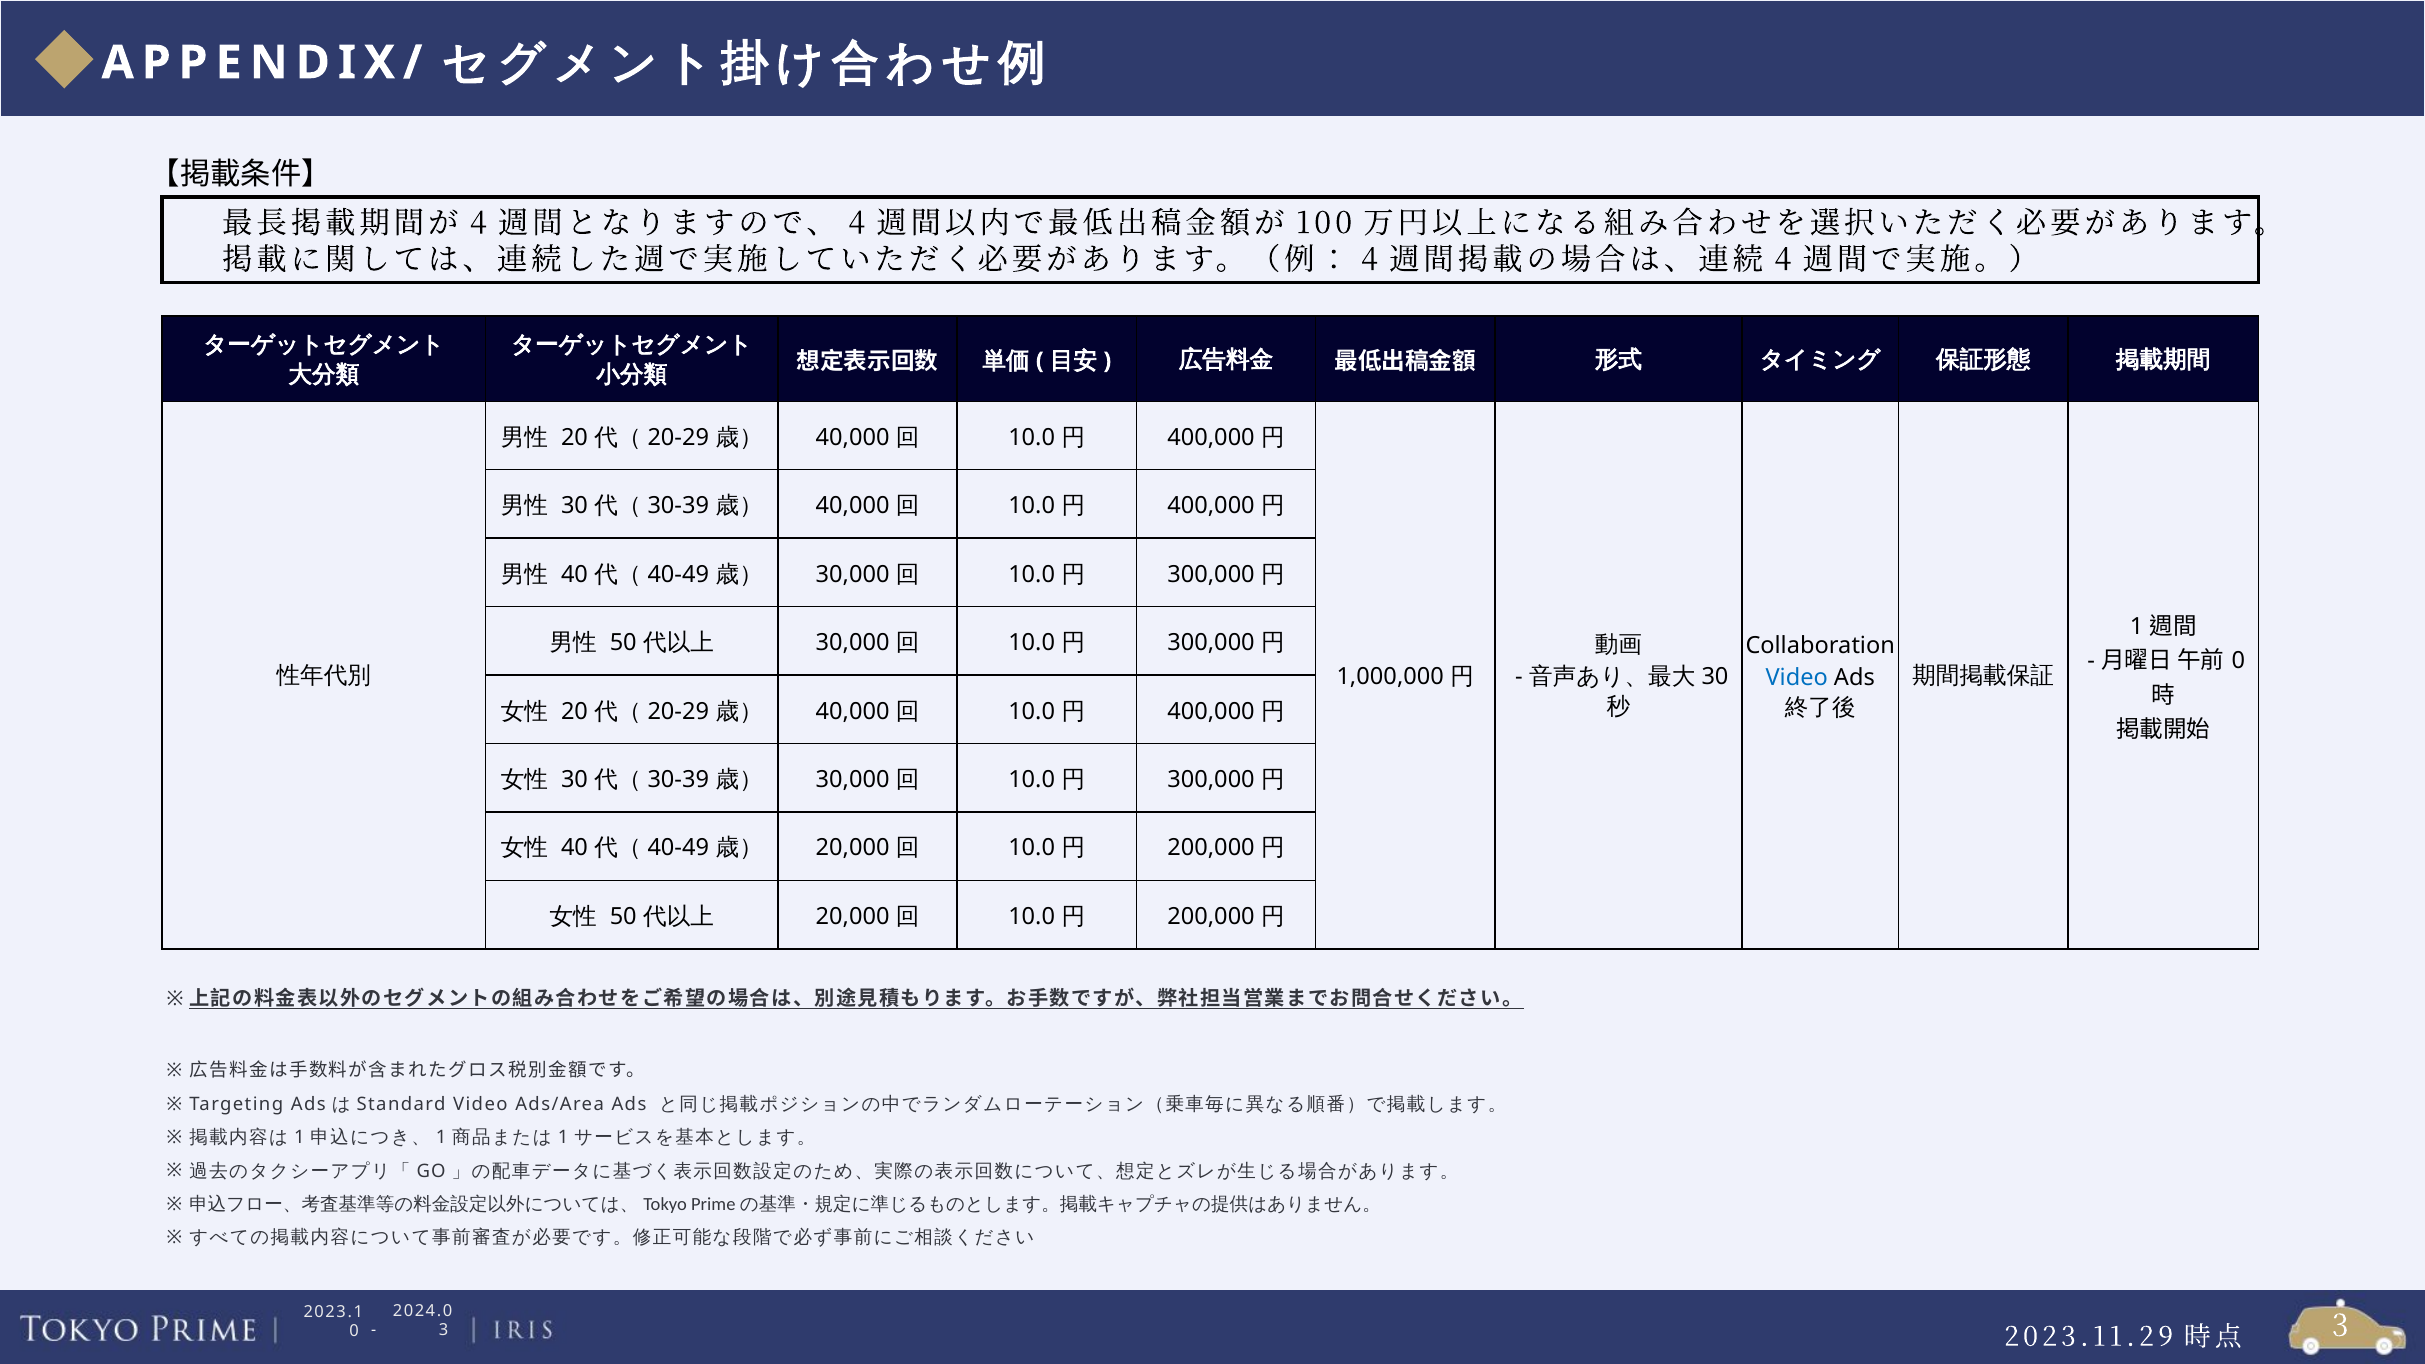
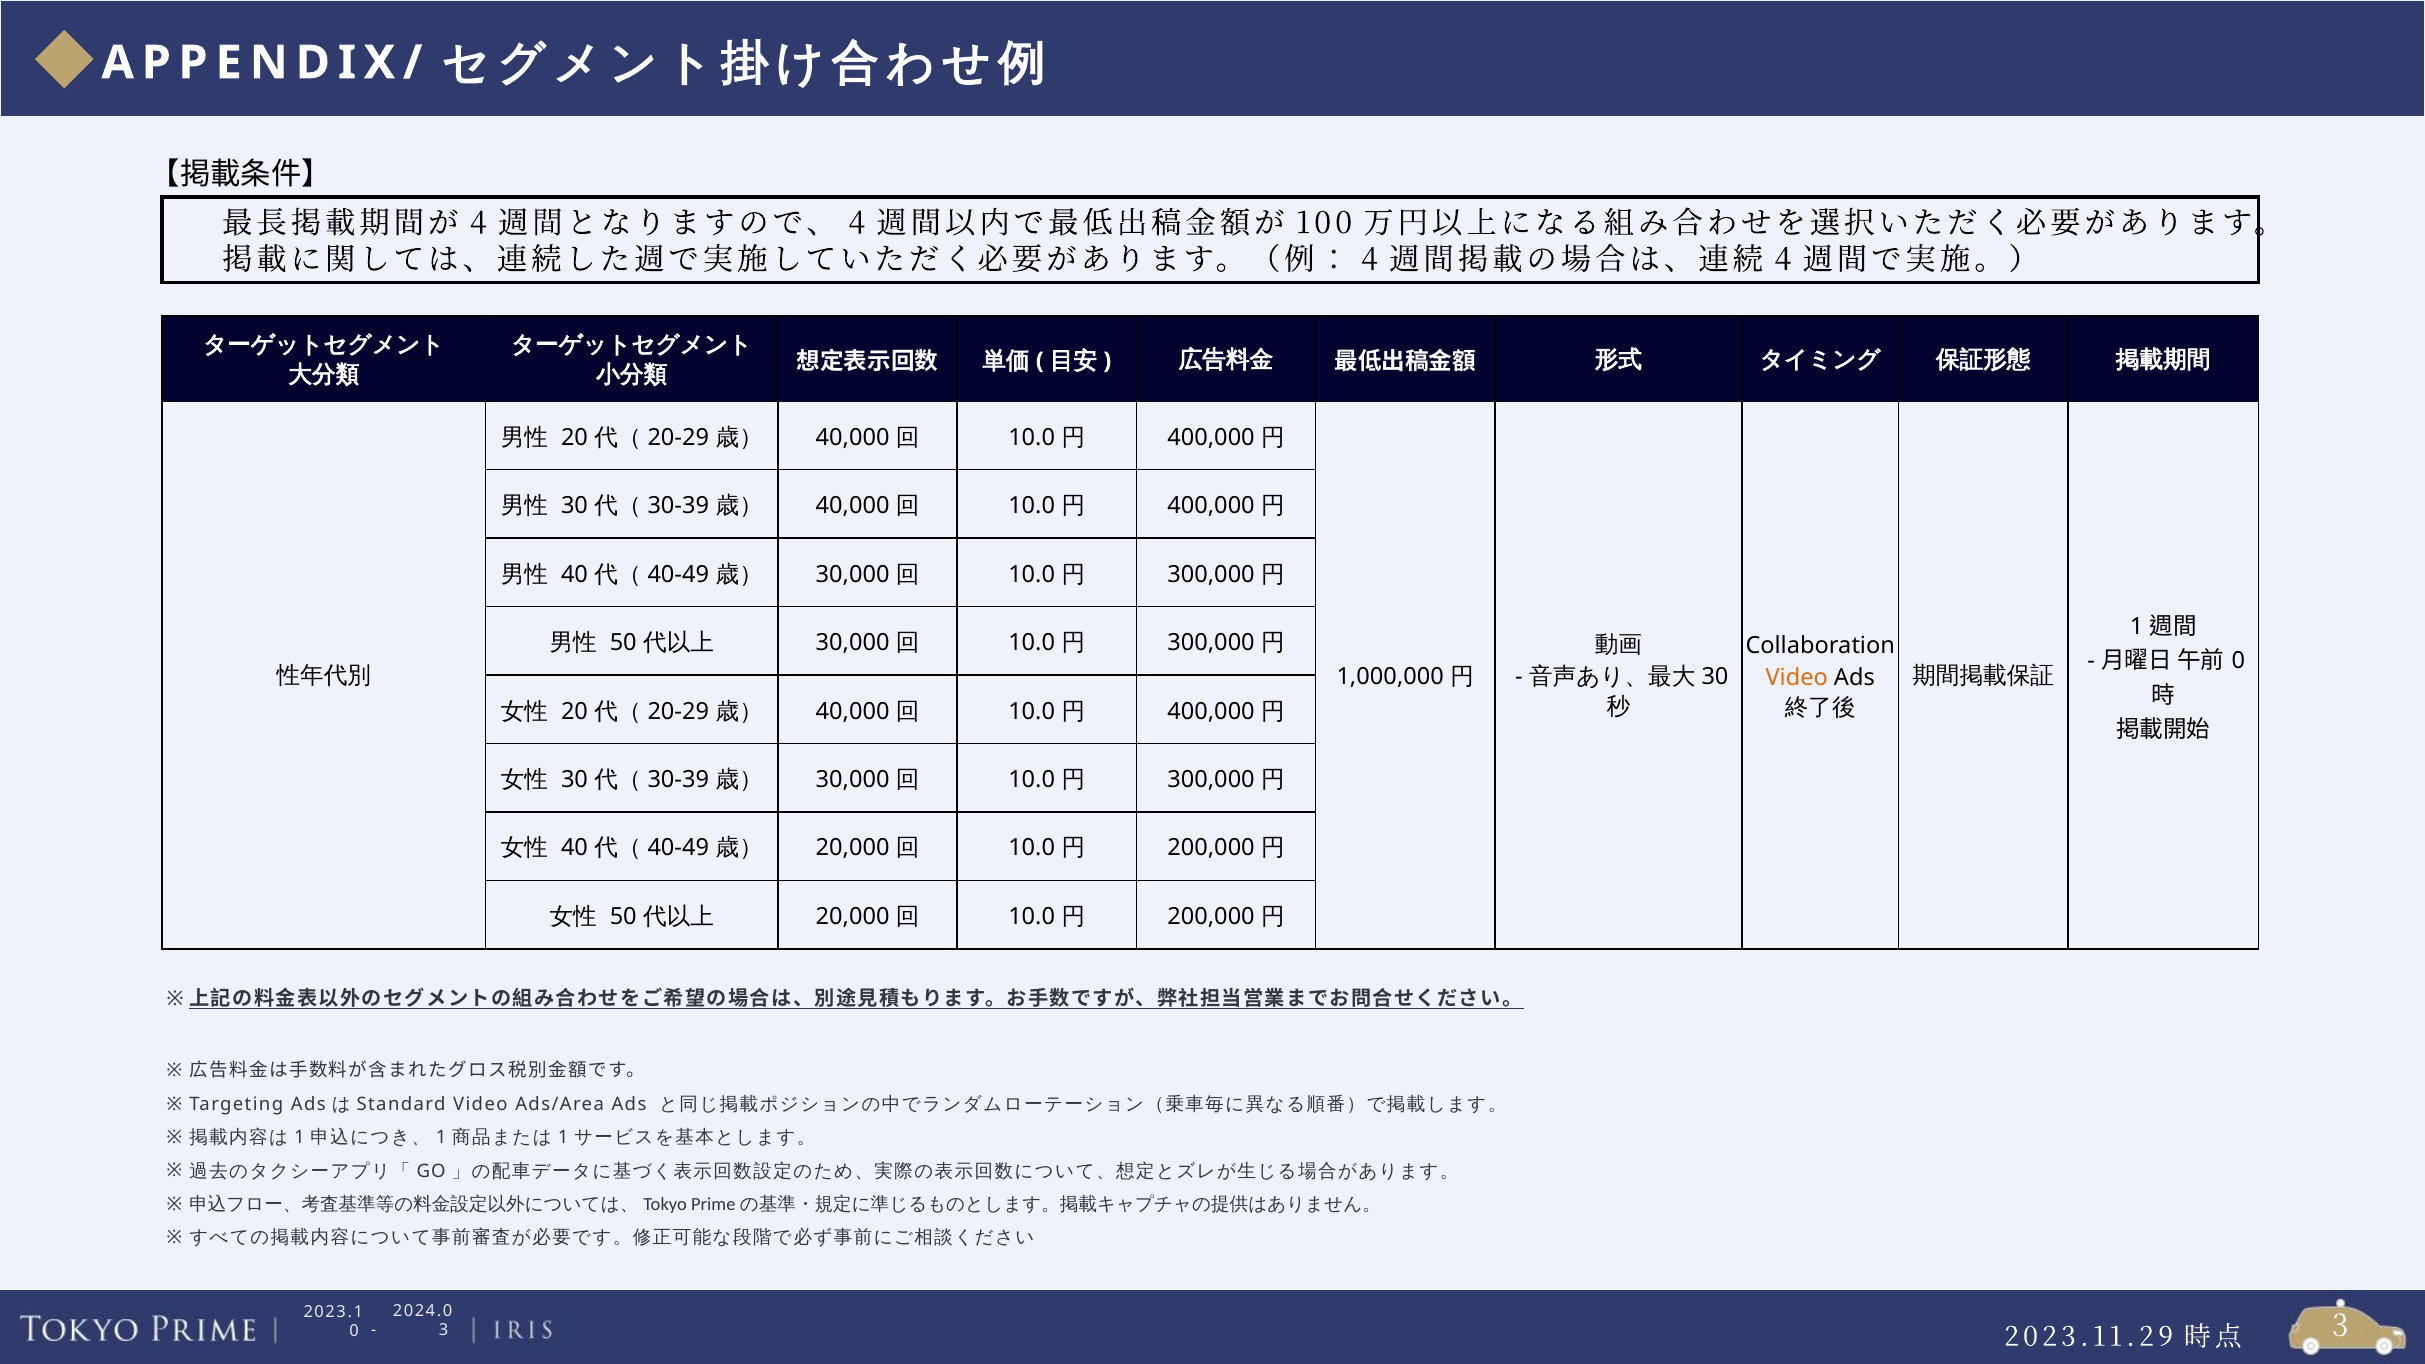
Video colour: blue -> orange (1797, 678)
